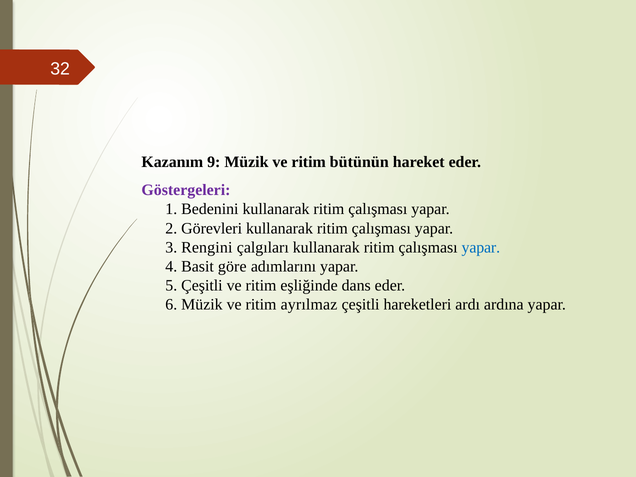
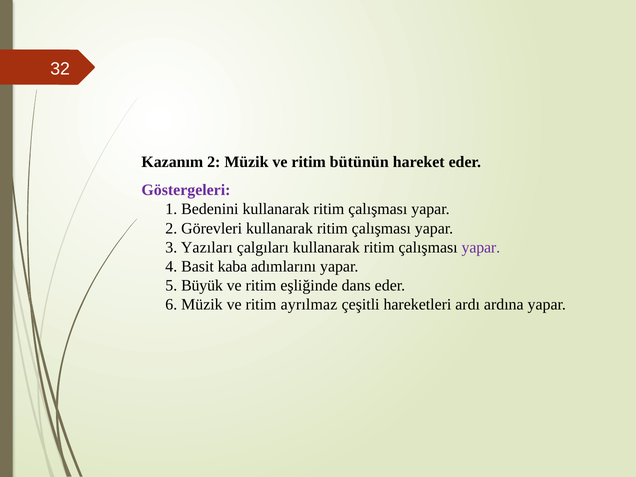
Kazanım 9: 9 -> 2 (214, 162)
Rengini: Rengini -> Yazıları (207, 247)
yapar colour: blue -> purple (481, 247)
göre: göre -> kaba (232, 266)
5 Çeşitli: Çeşitli -> Büyük (202, 286)
